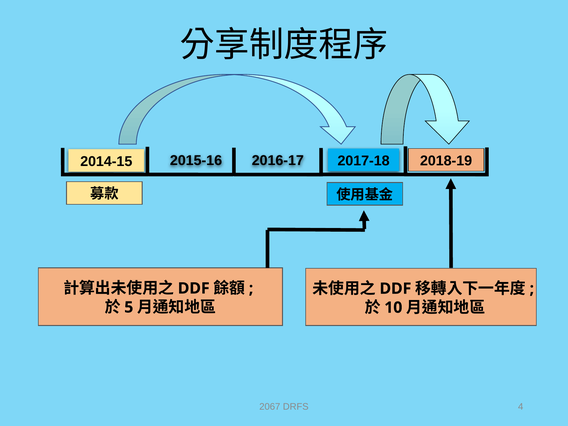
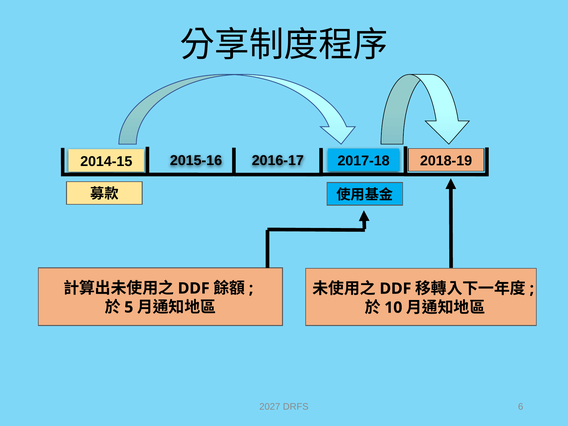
2067: 2067 -> 2027 (270, 407)
4: 4 -> 6 (521, 407)
